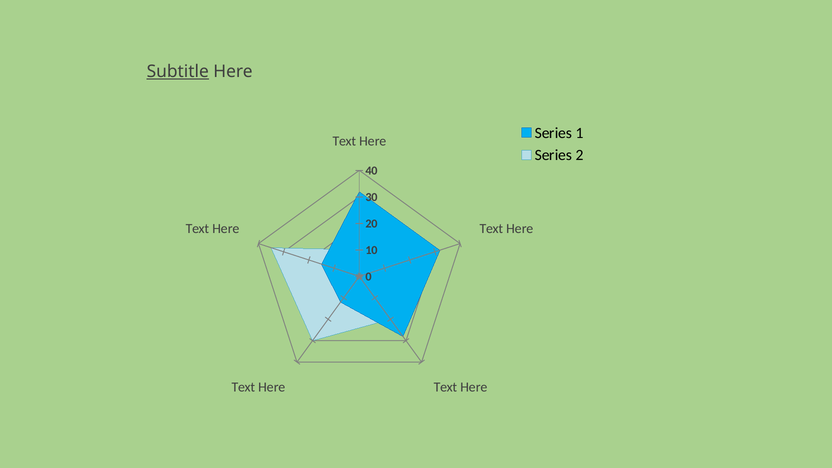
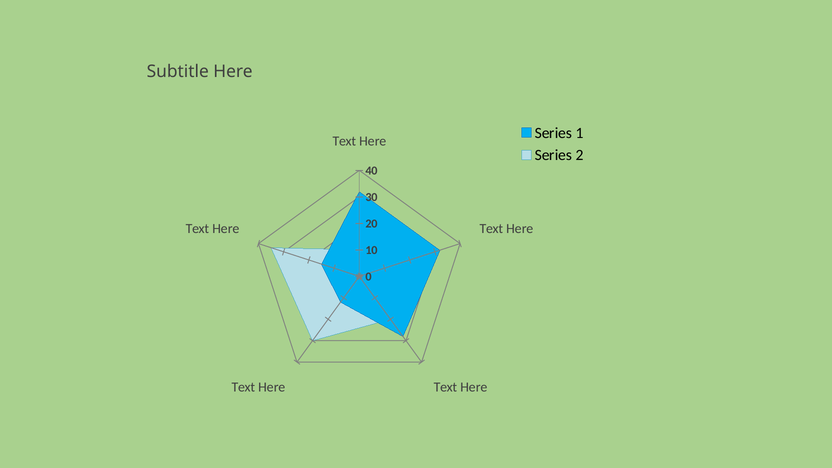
Subtitle underline: present -> none (178, 71)
